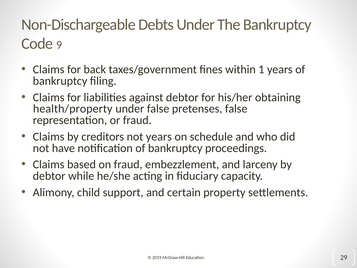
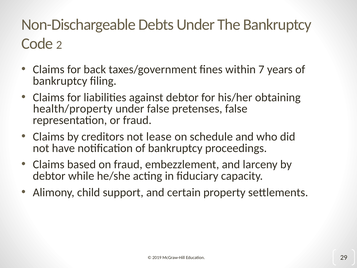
9: 9 -> 2 (59, 45)
1: 1 -> 7 (261, 69)
not years: years -> lease (159, 137)
